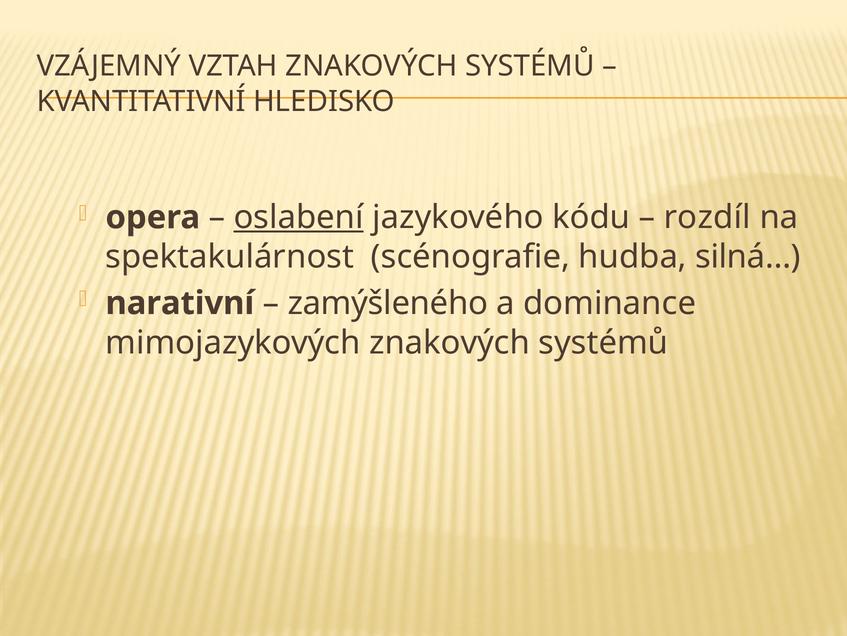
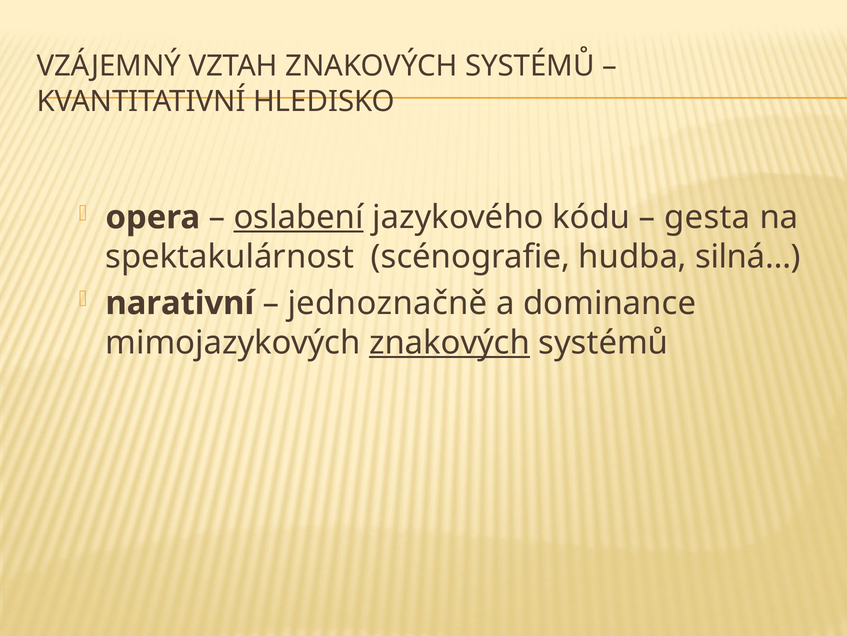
rozdíl: rozdíl -> gesta (707, 217)
zamýšleného: zamýšleného -> jednoznačně (388, 303)
znakových underline: none -> present (450, 342)
